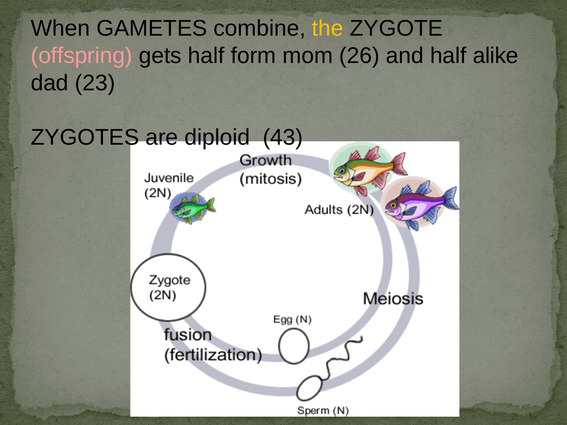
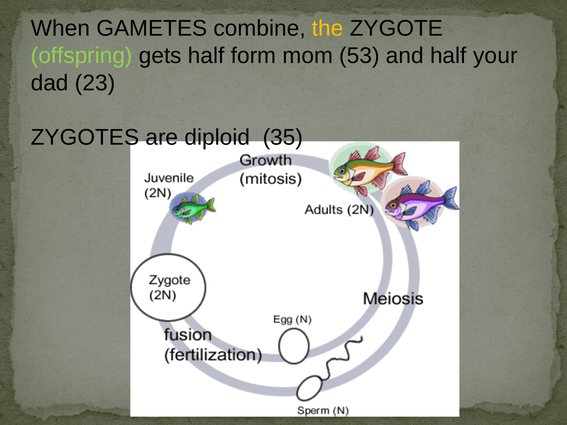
offspring colour: pink -> light green (82, 56)
26: 26 -> 53 (359, 56)
alike: alike -> your (495, 56)
43: 43 -> 35 (283, 137)
